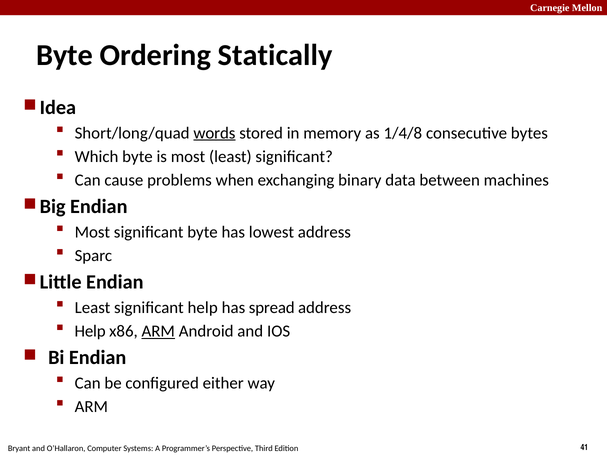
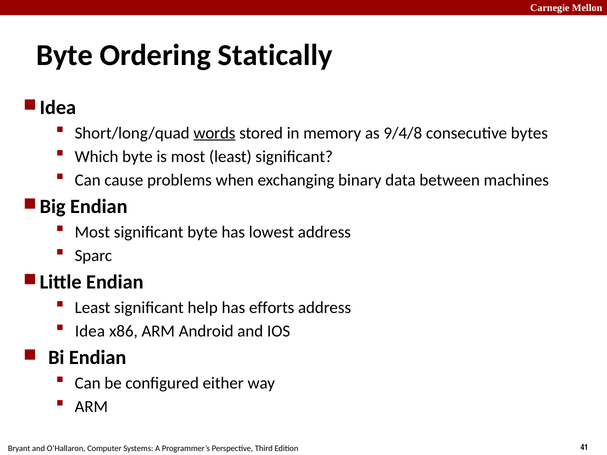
1/4/8: 1/4/8 -> 9/4/8 (403, 133)
spread: spread -> efforts (272, 308)
Help: Help -> Idea (90, 331)
ARM underline: present -> none (158, 331)
